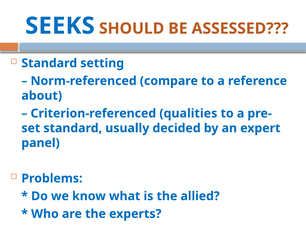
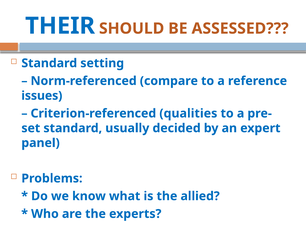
SEEKS: SEEKS -> THEIR (60, 26)
about: about -> issues (42, 96)
